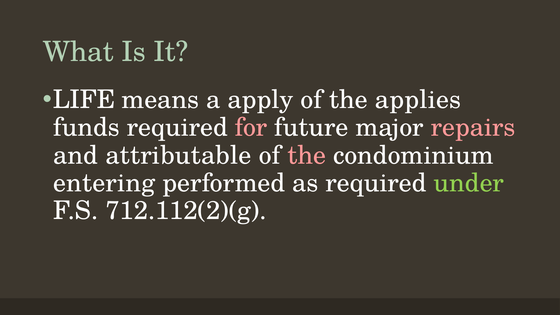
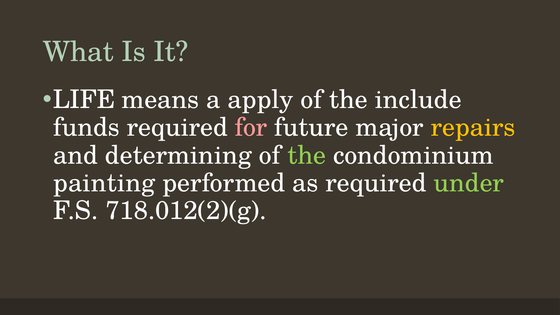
applies: applies -> include (418, 100)
repairs colour: pink -> yellow (473, 127)
attributable: attributable -> determining (178, 155)
the colour: pink -> light green (307, 155)
entering: entering -> painting (104, 183)
712.112(2)(g: 712.112(2)(g -> 718.012(2)(g (186, 211)
